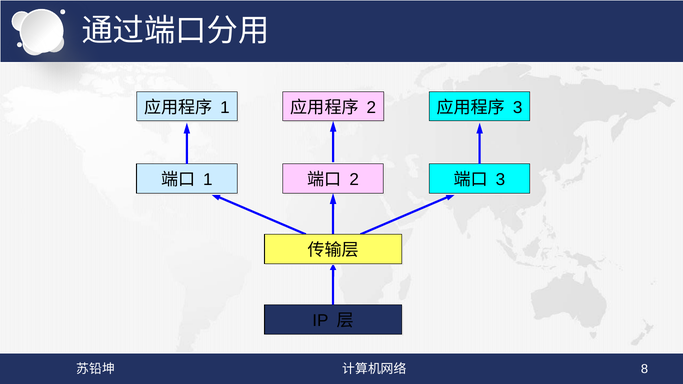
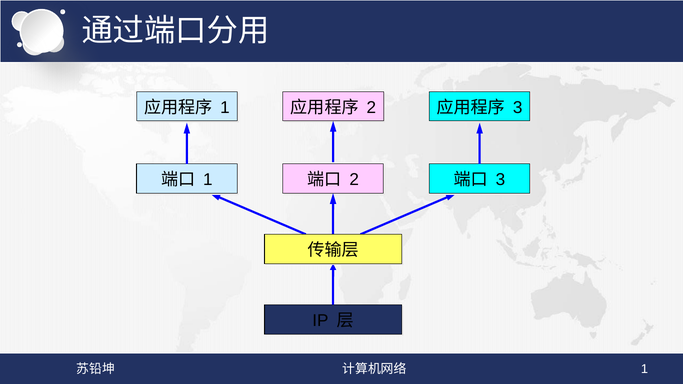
8: 8 -> 1 (645, 369)
